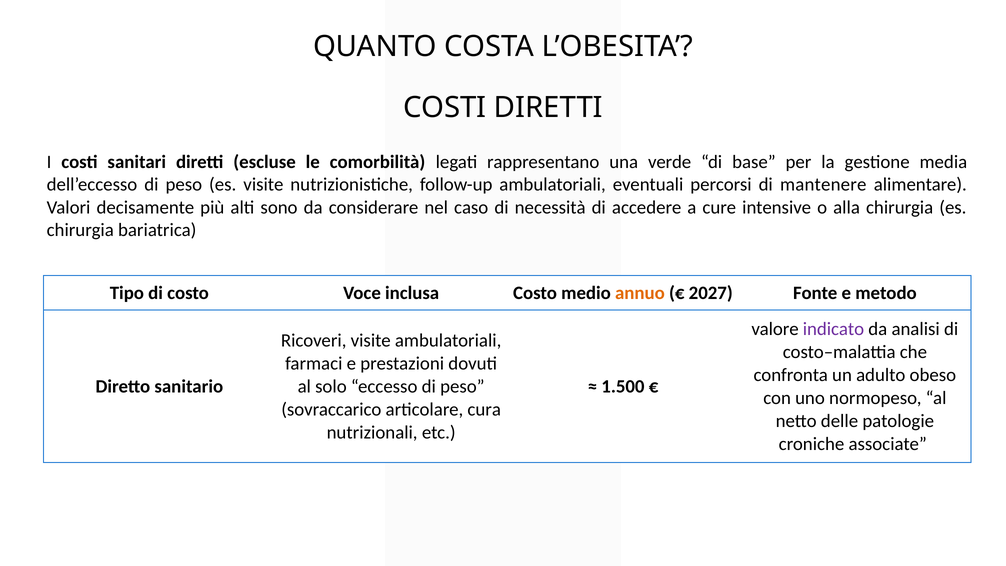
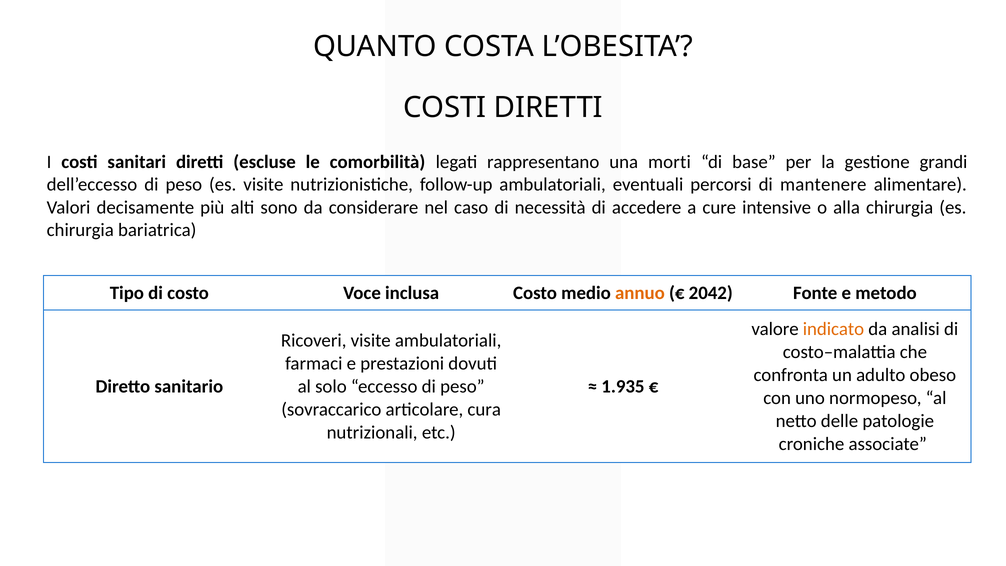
verde: verde -> morti (669, 162)
media: media -> grandi (943, 162)
2027: 2027 -> 2042 (711, 293)
indicato colour: purple -> orange (833, 329)
1.500: 1.500 -> 1.935 (623, 386)
